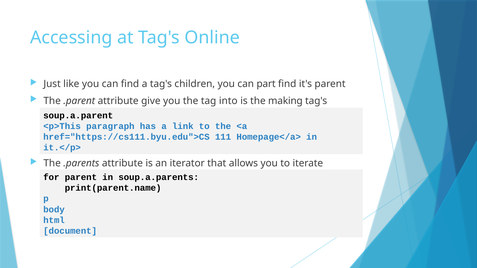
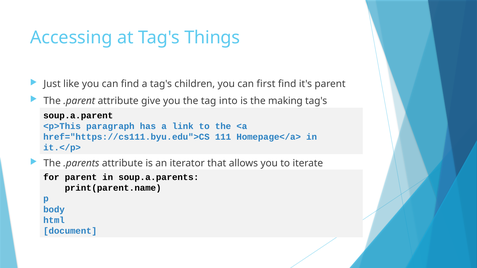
Online: Online -> Things (212, 38)
part: part -> first (266, 84)
